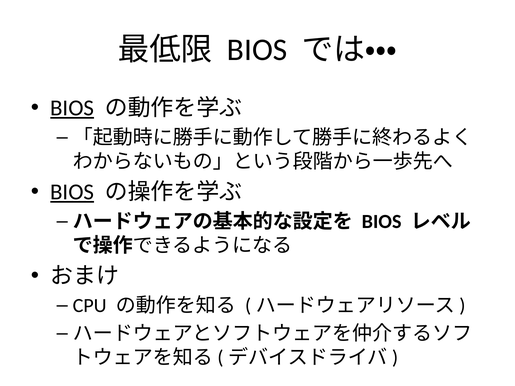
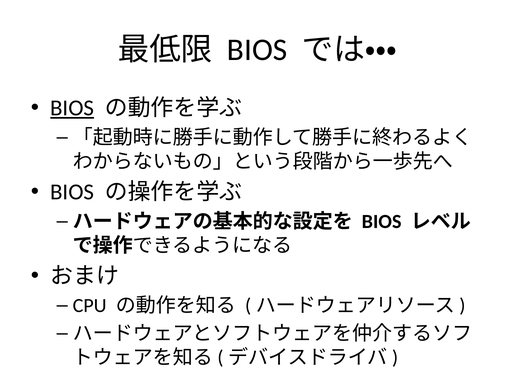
BIOS underline: present -> none (72, 192)
